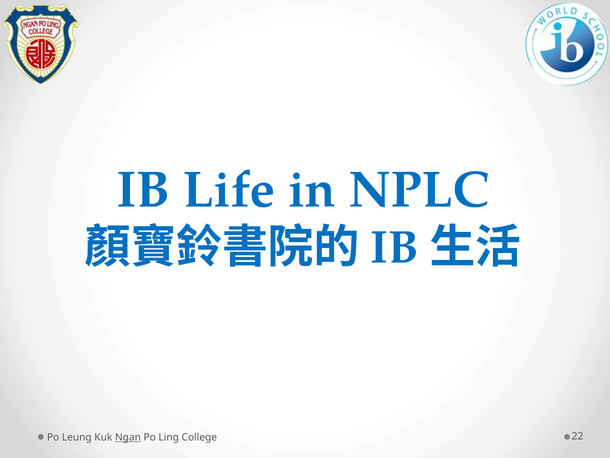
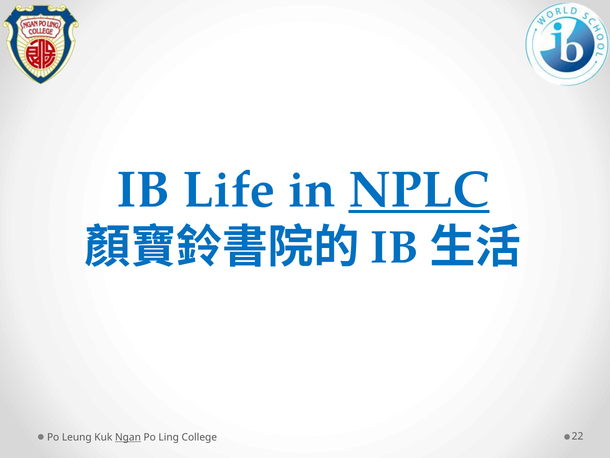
NPLC underline: none -> present (419, 190)
